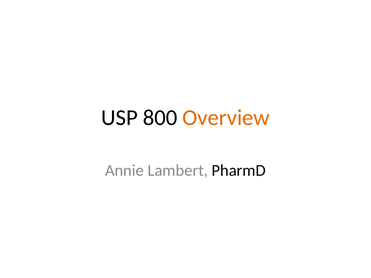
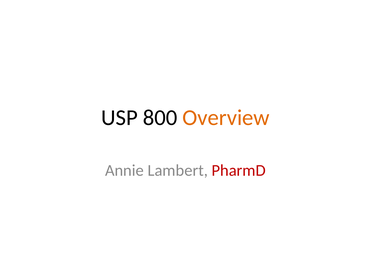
PharmD colour: black -> red (239, 171)
